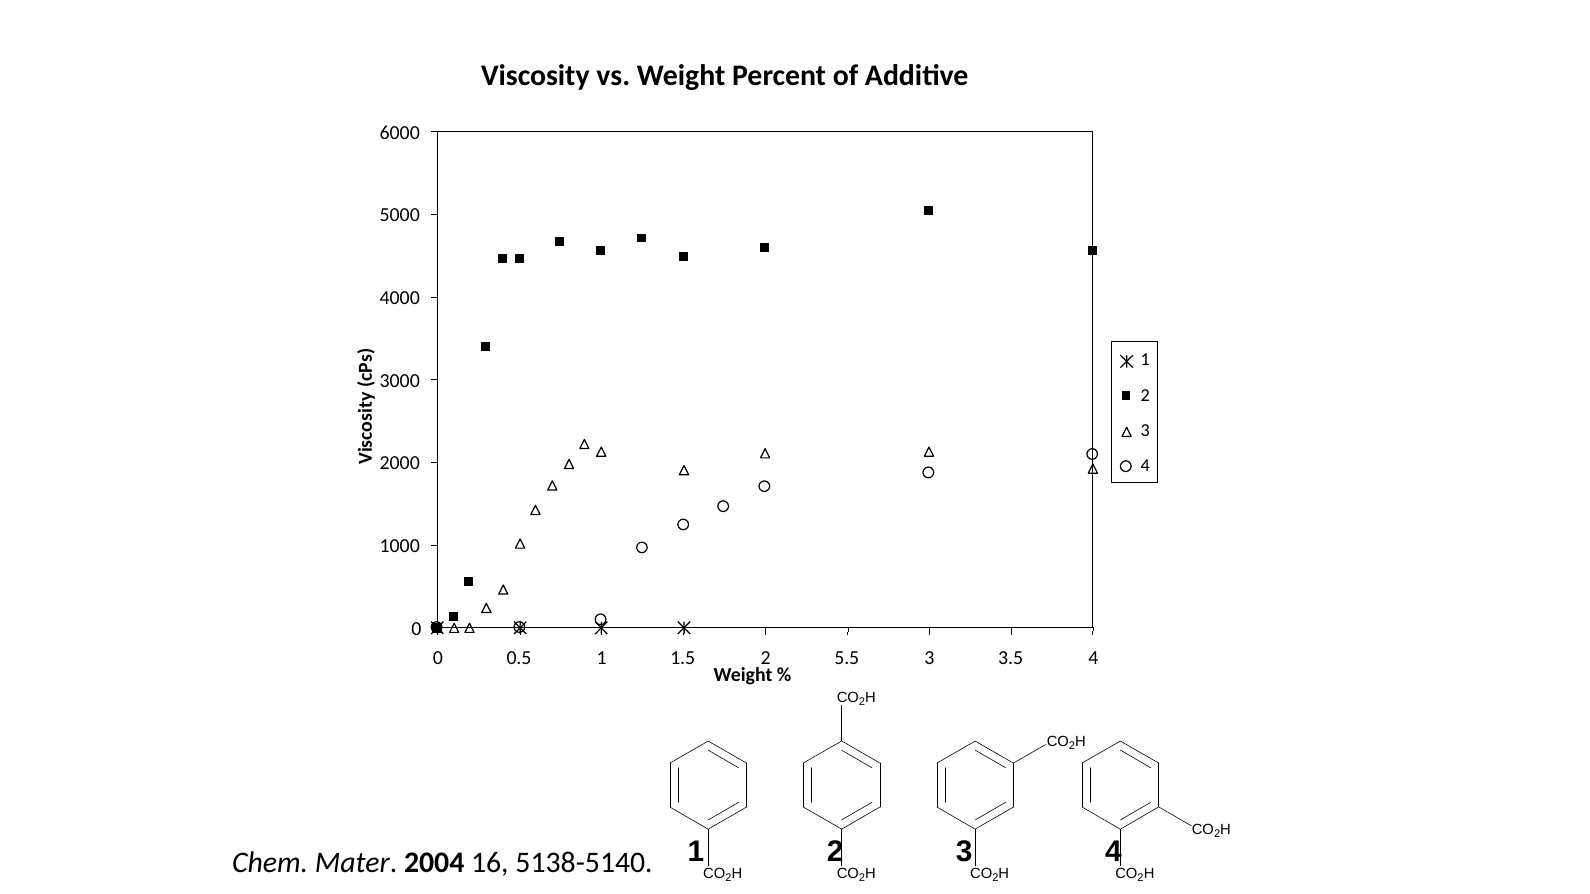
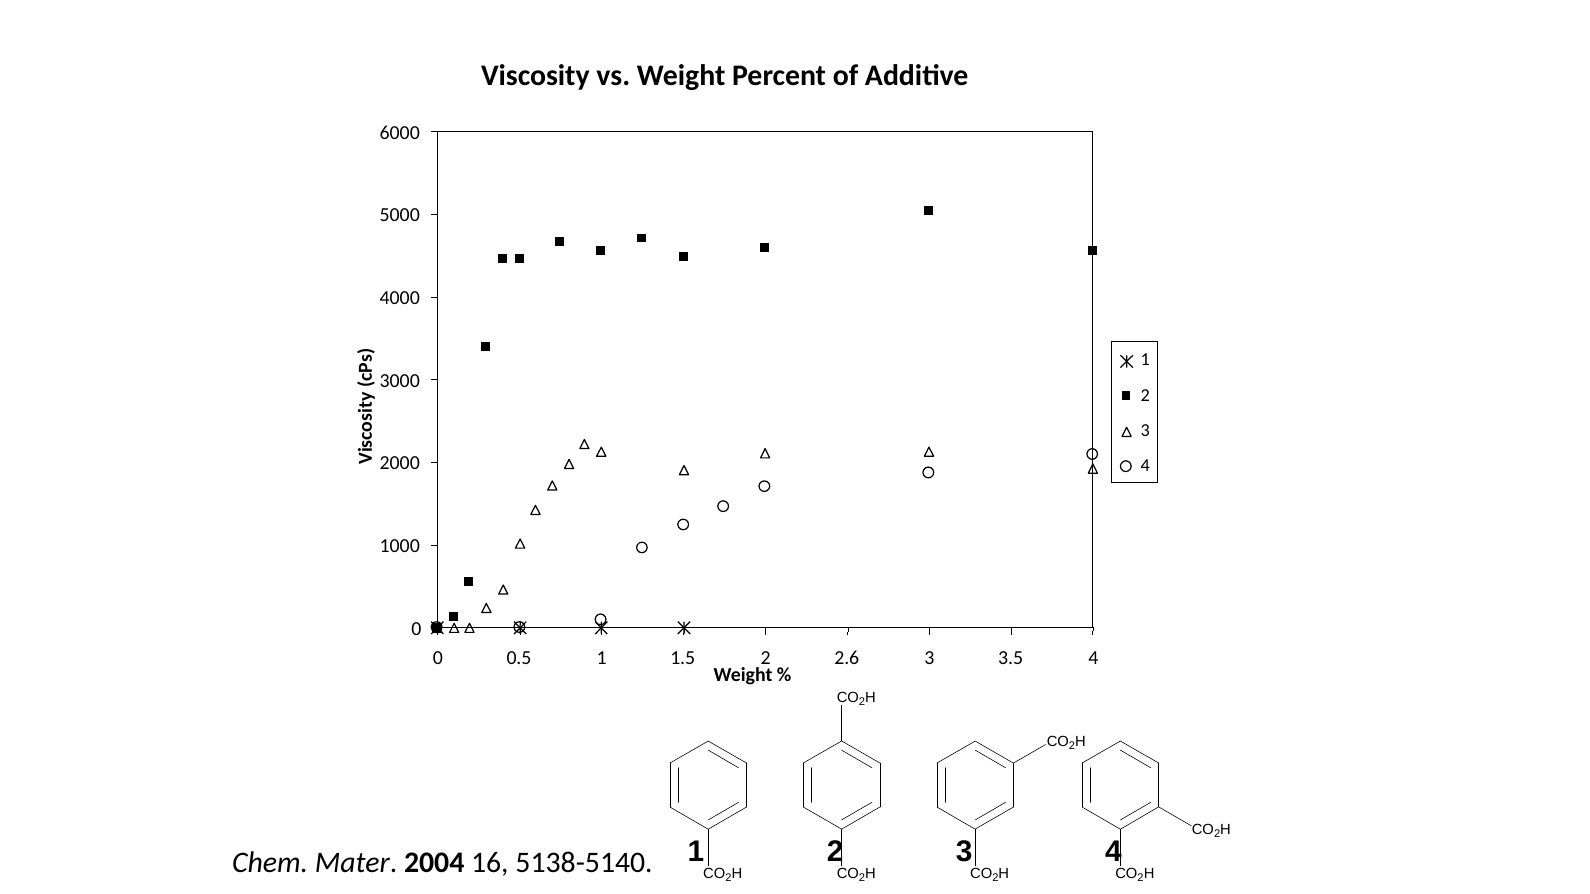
5.5: 5.5 -> 2.6 (847, 658)
